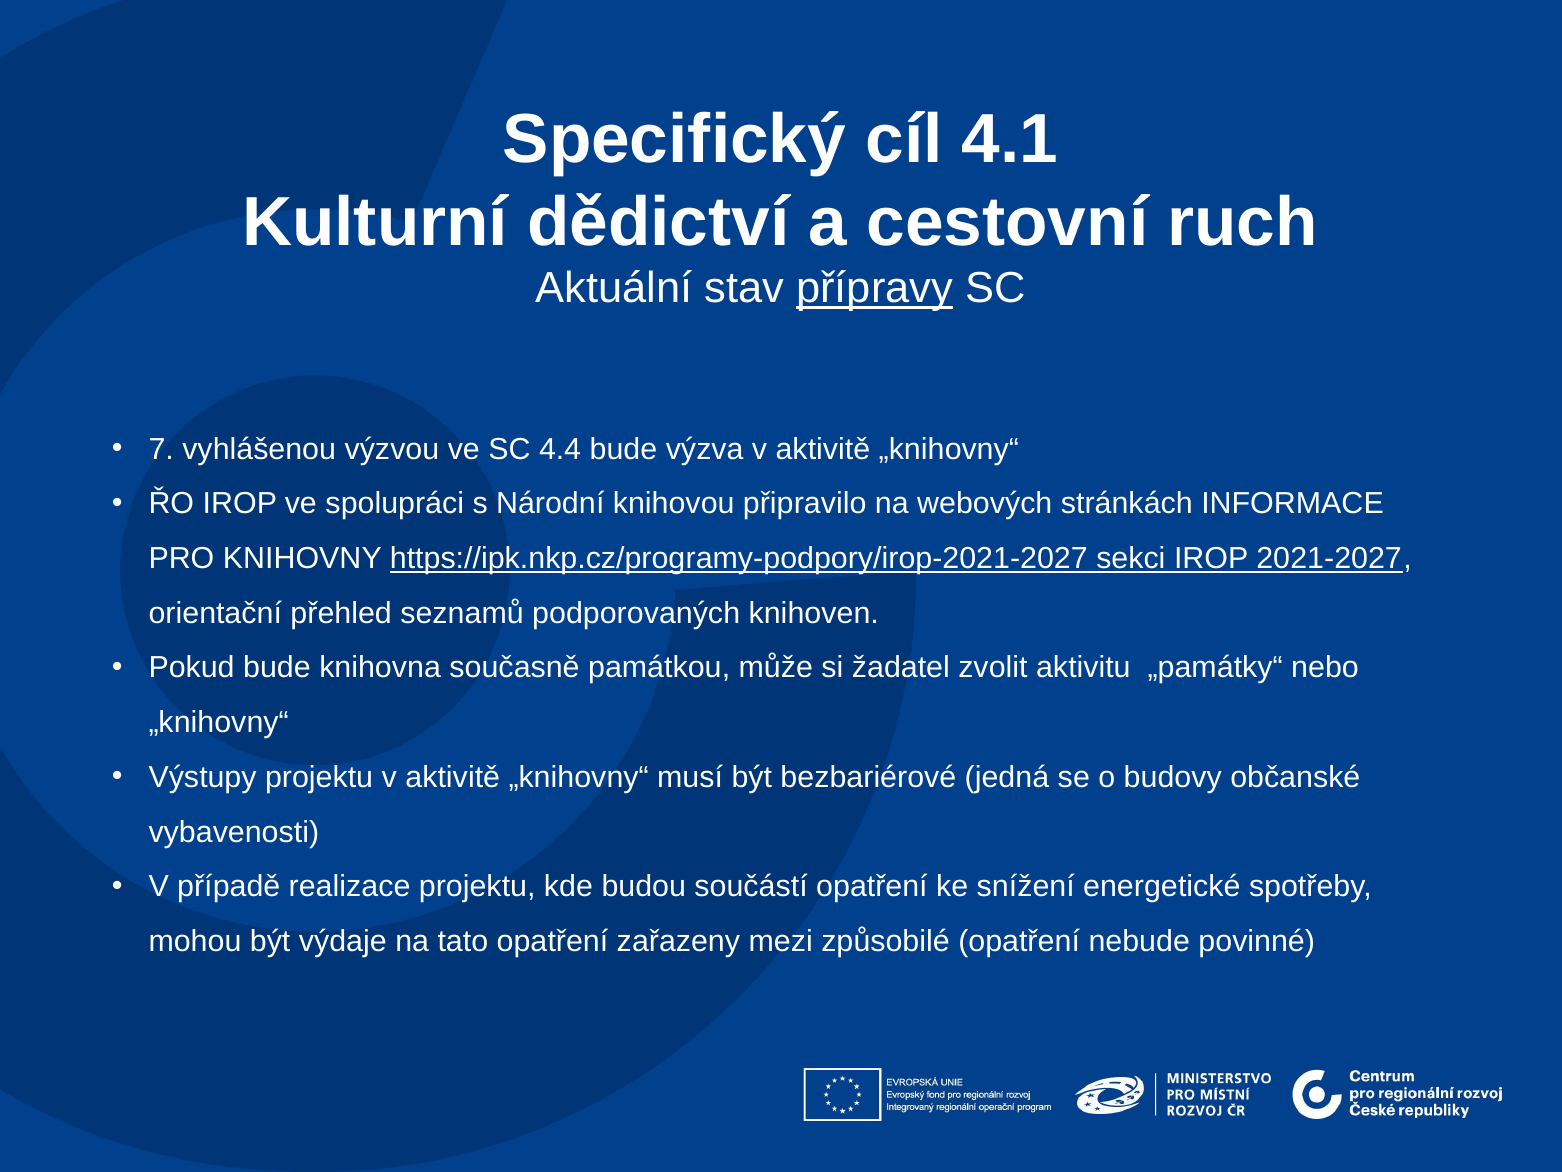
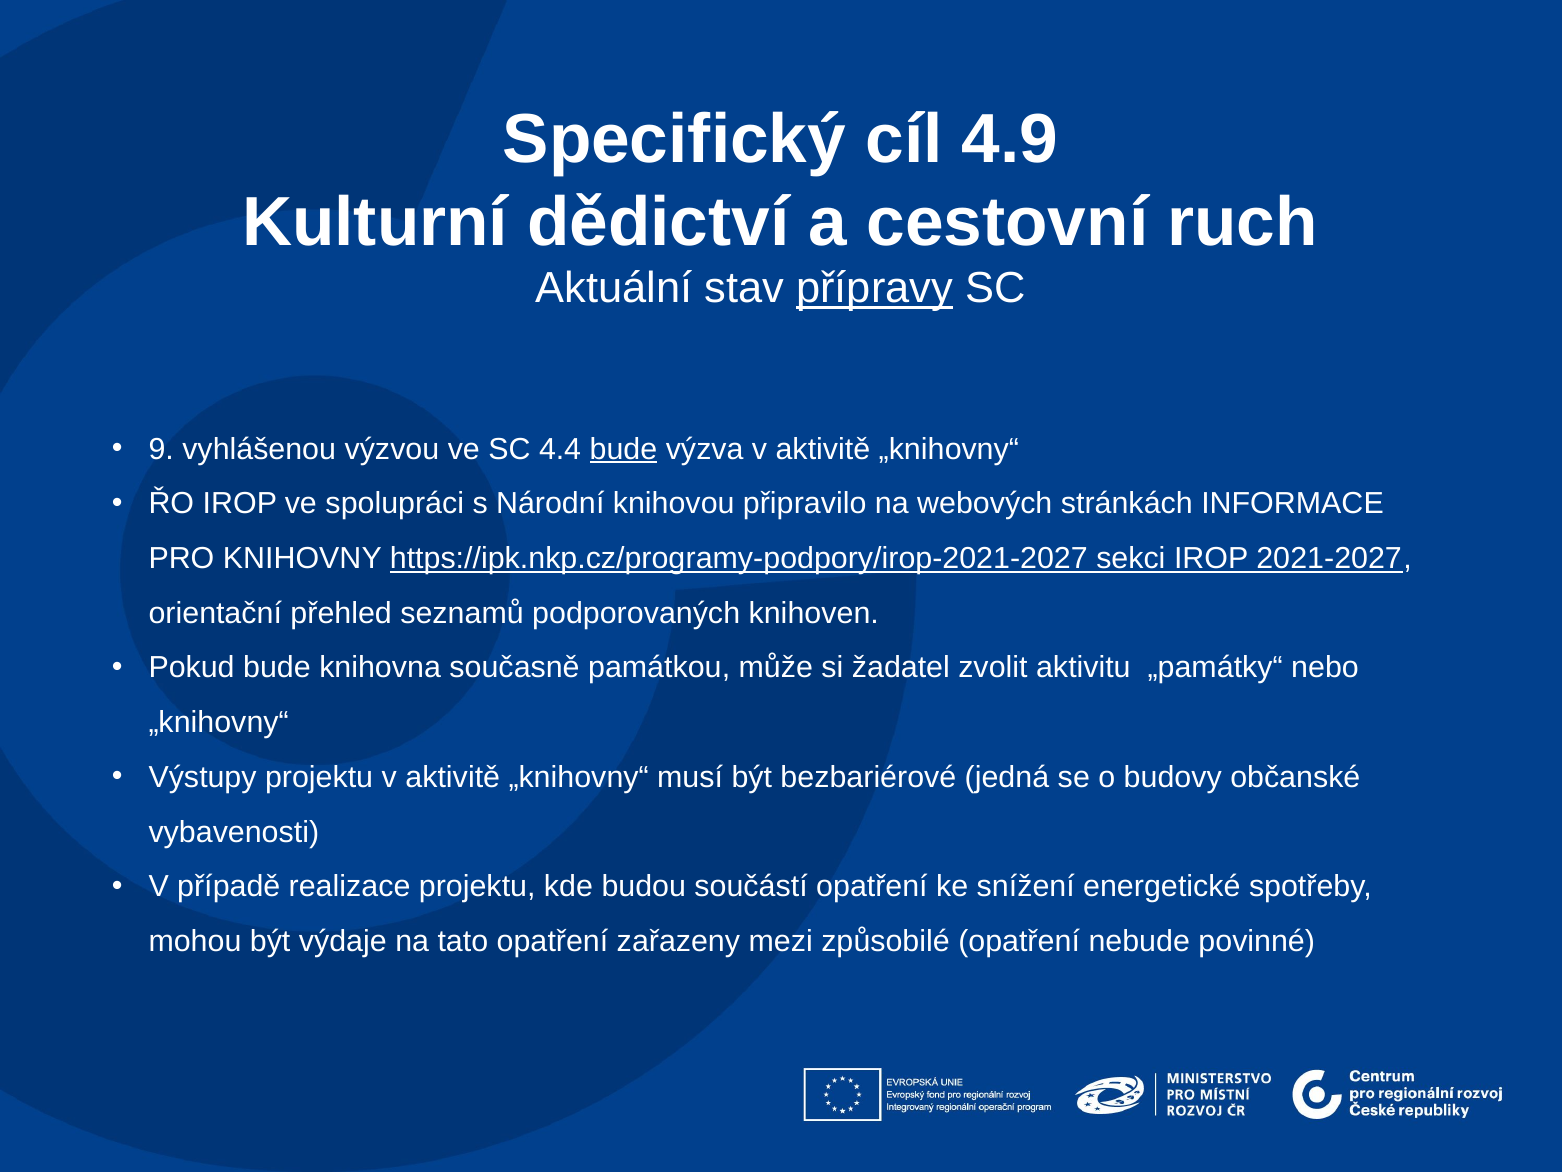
4.1: 4.1 -> 4.9 (1010, 139)
7: 7 -> 9 (161, 449)
bude underline: none -> present (623, 449)
